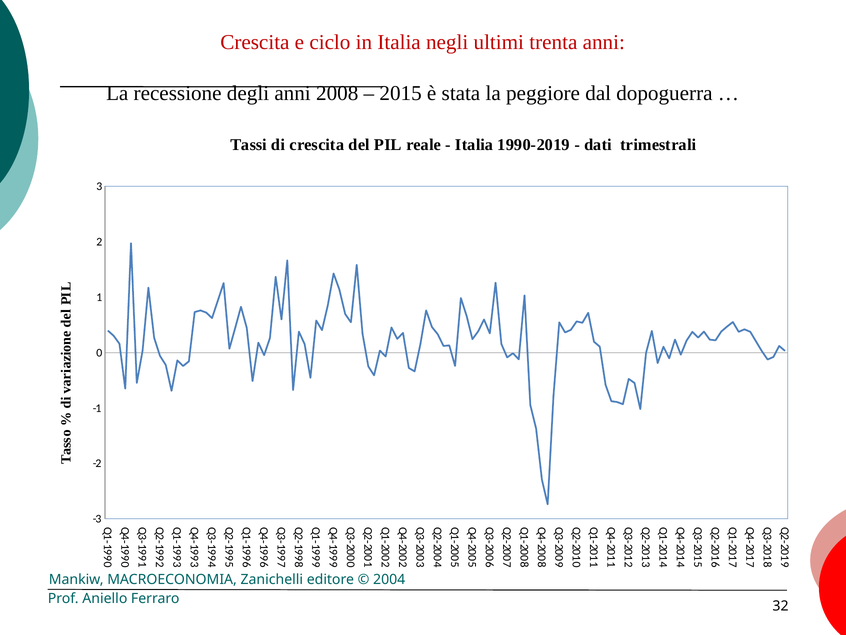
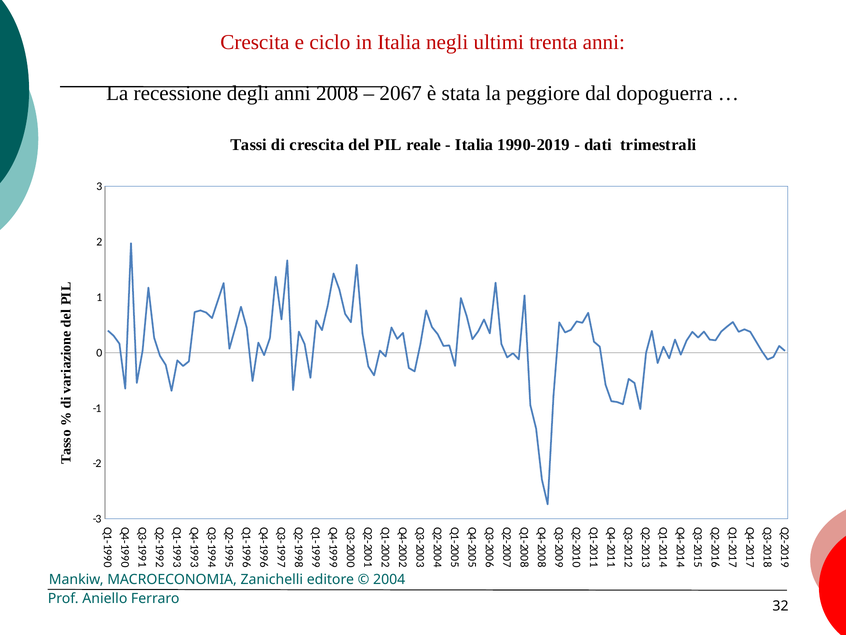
2015: 2015 -> 2067 (401, 93)
